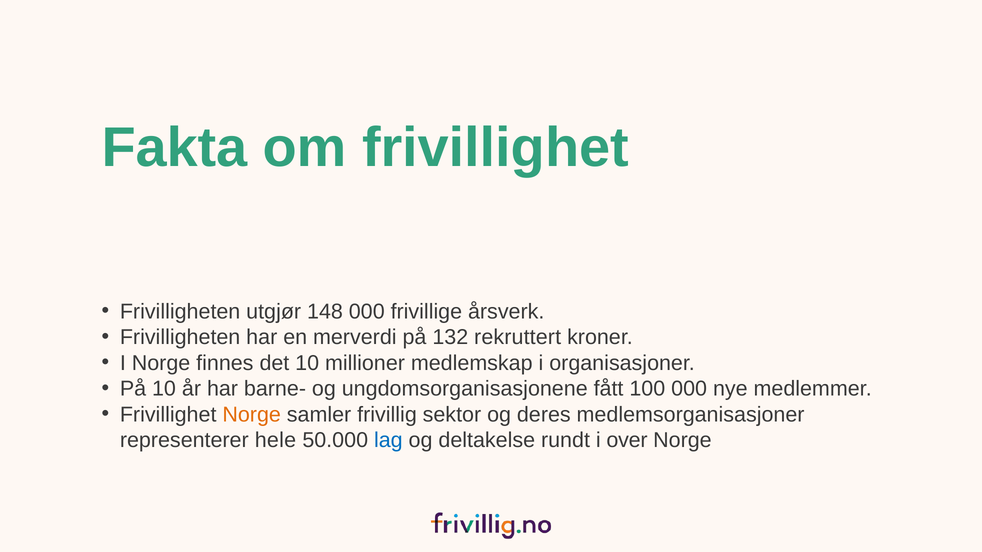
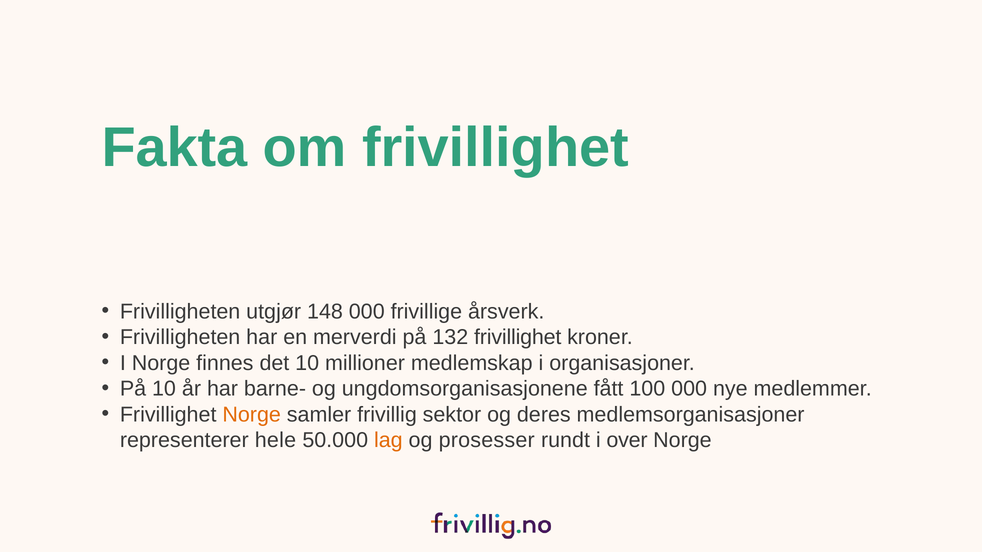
132 rekruttert: rekruttert -> frivillighet (518, 337)
lag colour: blue -> orange (388, 441)
deltakelse: deltakelse -> prosesser (487, 441)
